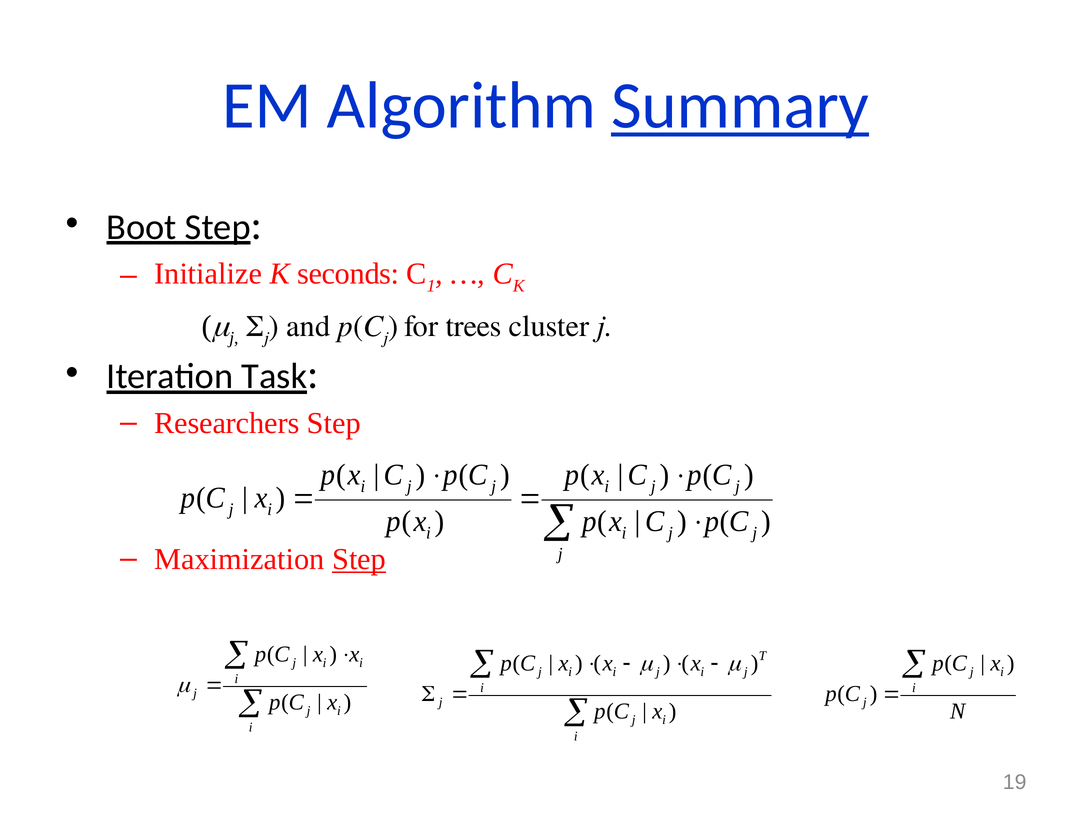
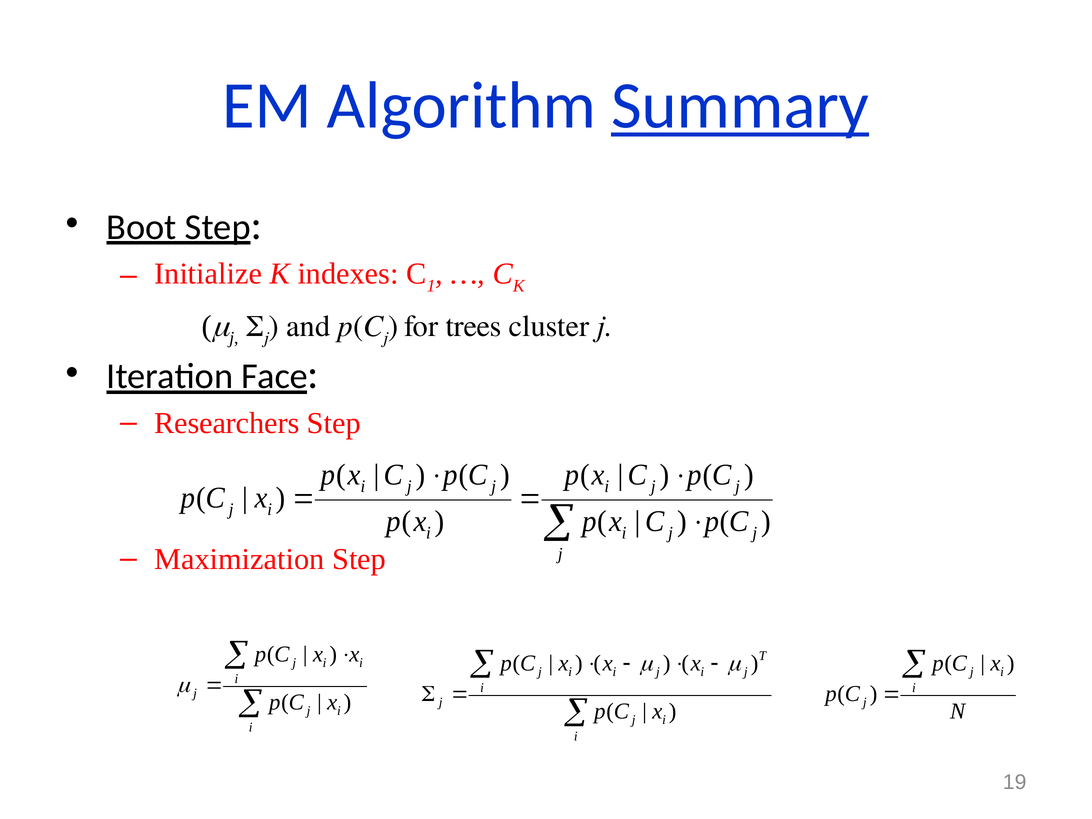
seconds: seconds -> indexes (348, 274)
Task: Task -> Face (274, 376)
Step underline: present -> none (359, 559)
